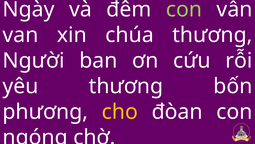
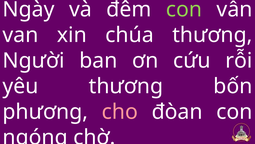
cho colour: yellow -> pink (120, 111)
